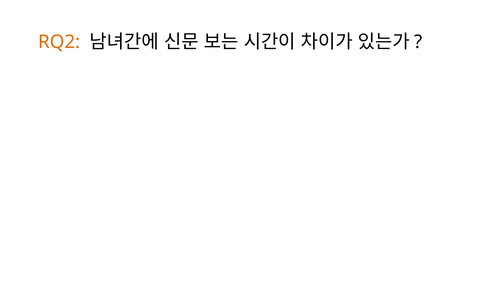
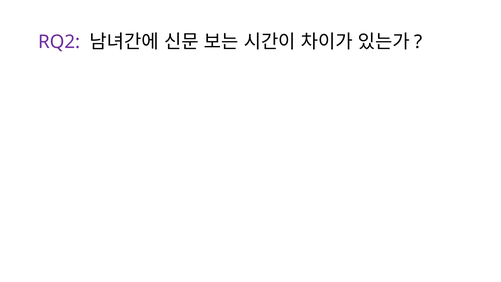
RQ2 colour: orange -> purple (59, 42)
